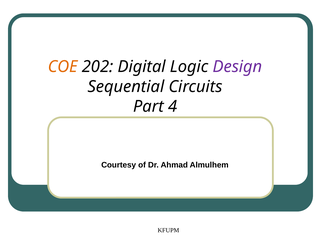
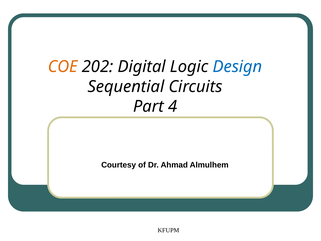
Design colour: purple -> blue (237, 67)
